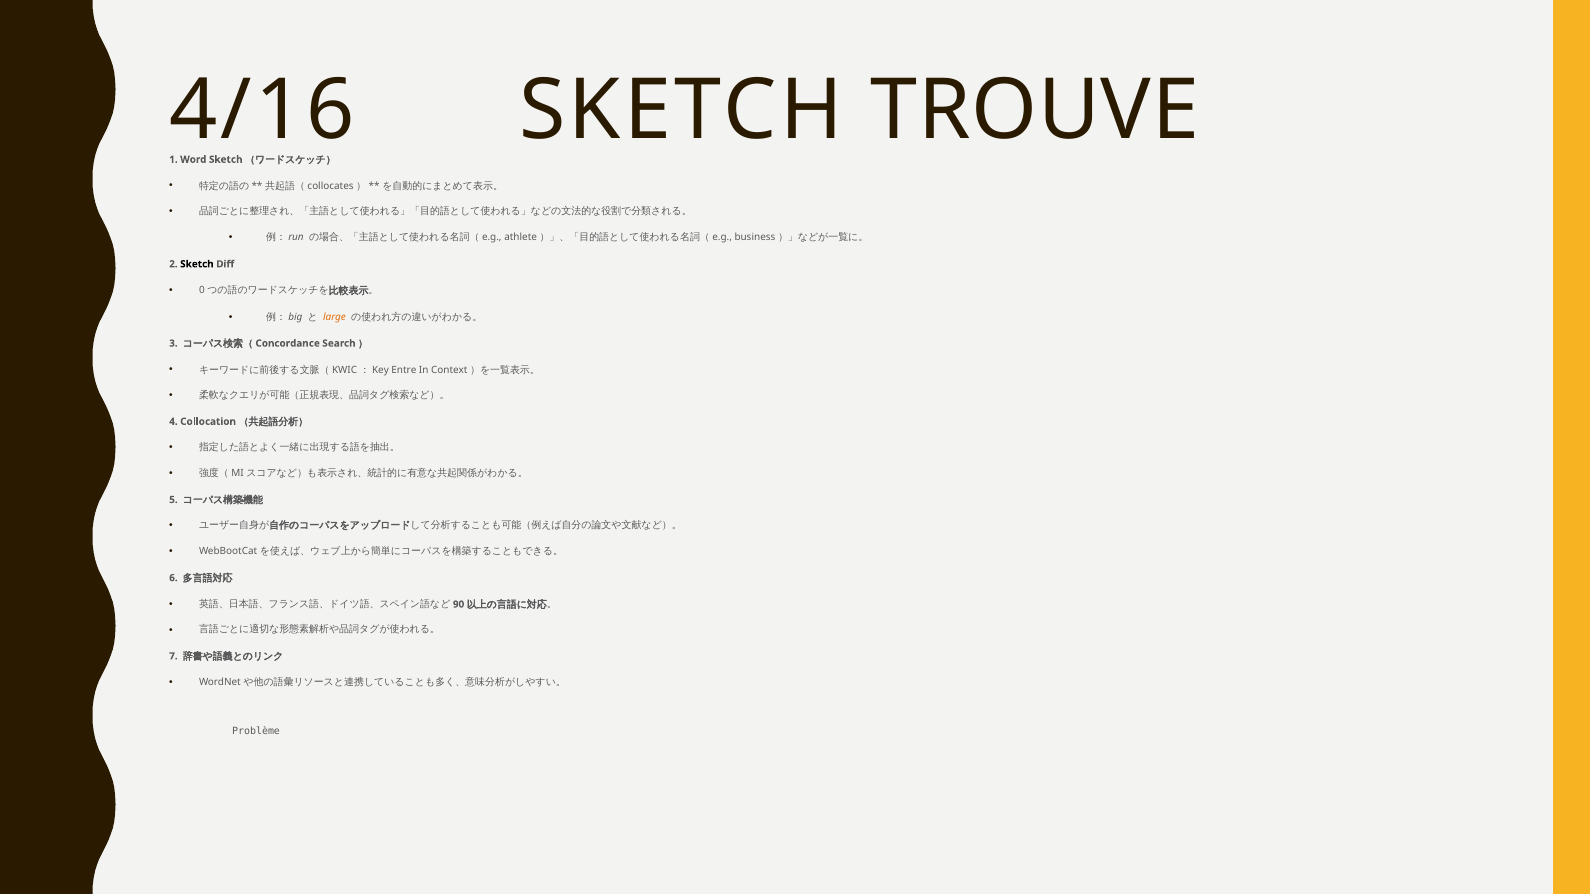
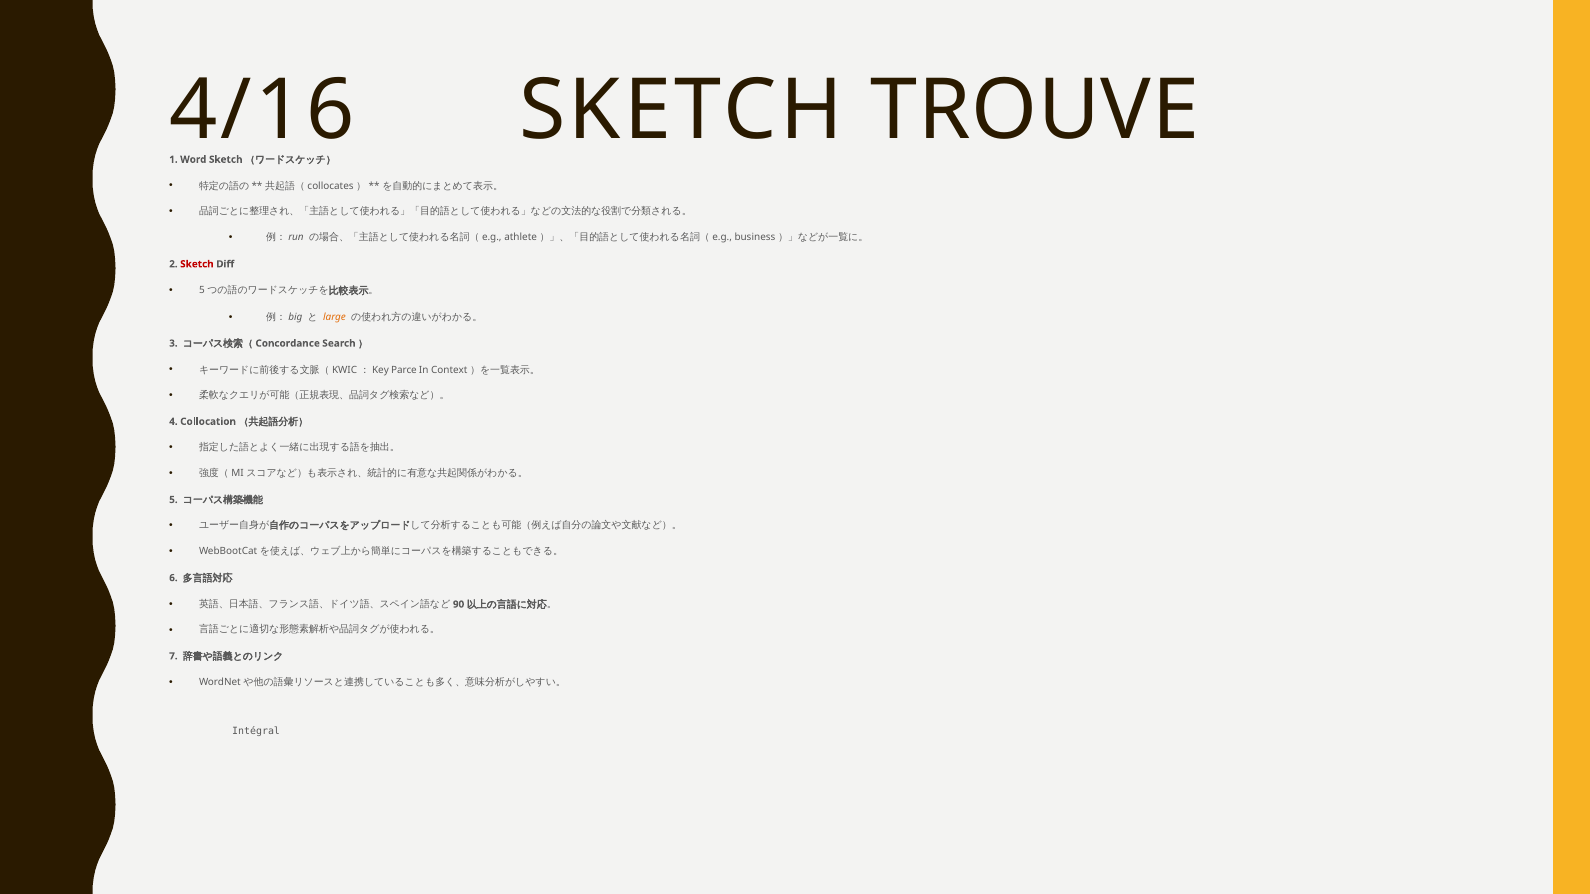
Sketch colour: black -> red (197, 264)
0: 0 -> 5 (202, 291)
Entre: Entre -> Parce (404, 370)
Problème: Problème -> Intégral (256, 732)
